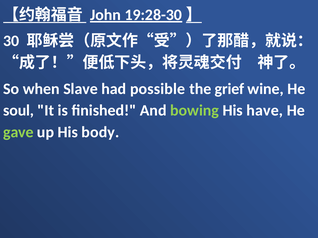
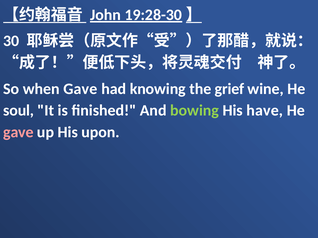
when Slave: Slave -> Gave (80, 89)
possible: possible -> knowing (158, 89)
gave colour: light green -> pink (18, 132)
body: body -> upon (101, 132)
